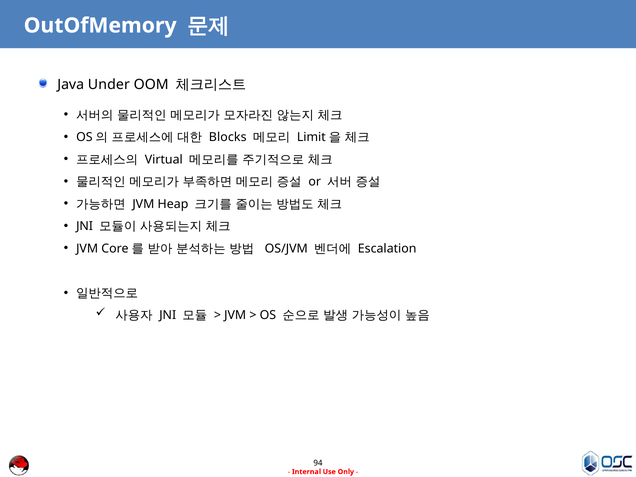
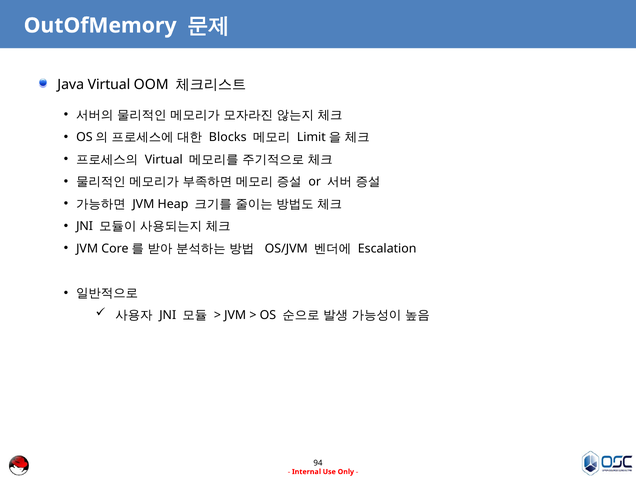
Java Under: Under -> Virtual (109, 84)
